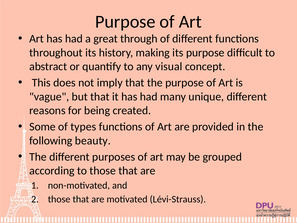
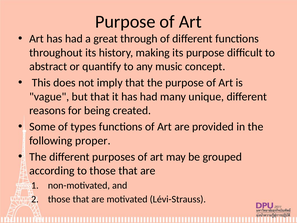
visual: visual -> music (169, 66)
beauty: beauty -> proper (93, 140)
